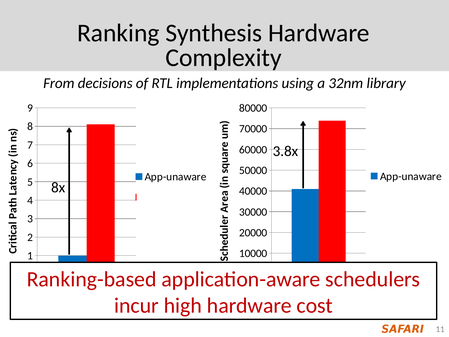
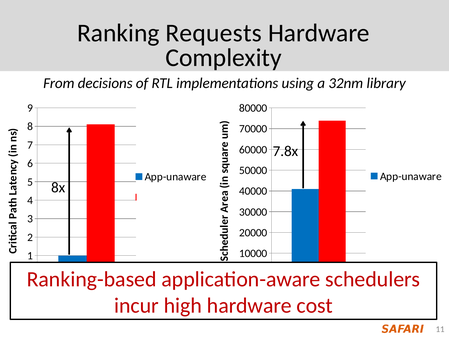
Synthesis: Synthesis -> Requests (214, 33)
3.8x: 3.8x -> 7.8x (285, 151)
